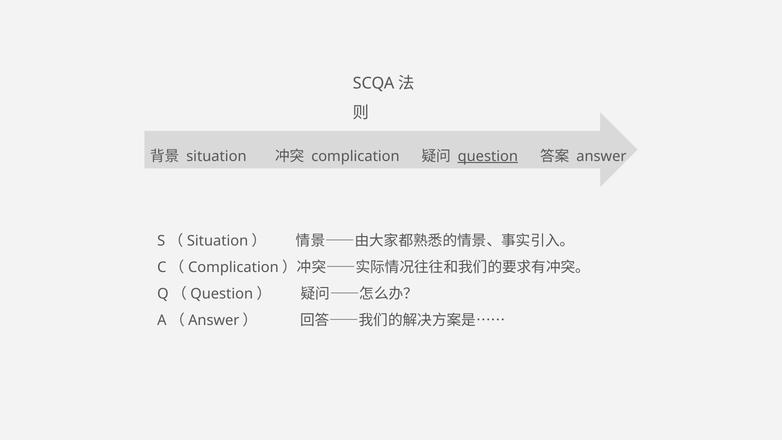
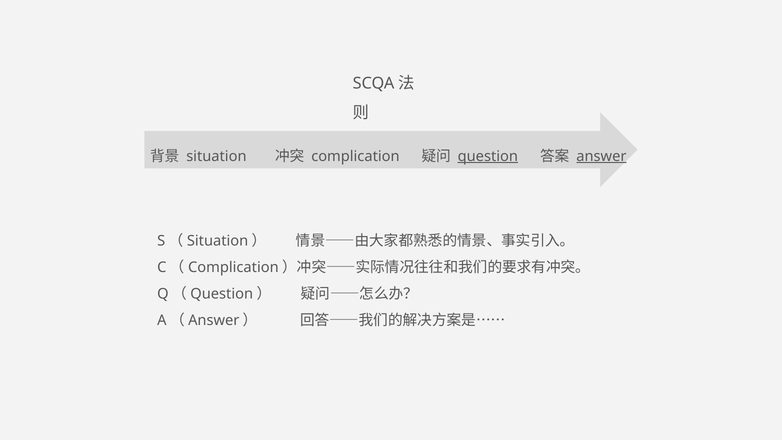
answer underline: none -> present (601, 156)
